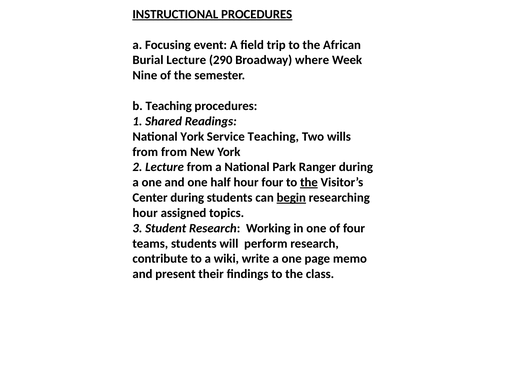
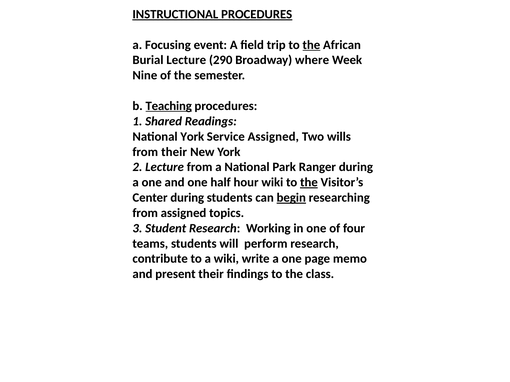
the underline: none -> present (311, 45)
Teaching underline: none -> present (169, 106)
Service Teaching: Teaching -> Assigned (273, 137)
from from: from -> their (174, 152)
hour four: four -> wiki (272, 183)
hour: hour -> from (145, 213)
